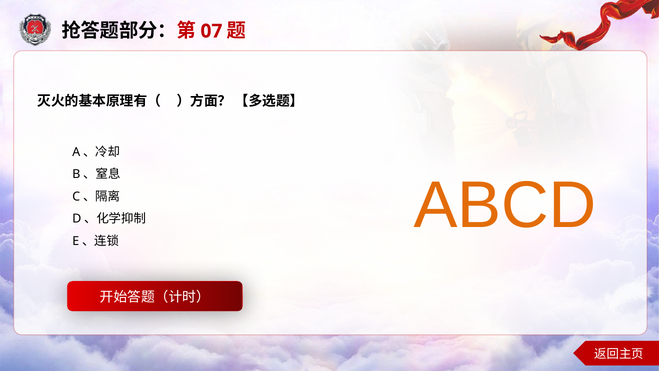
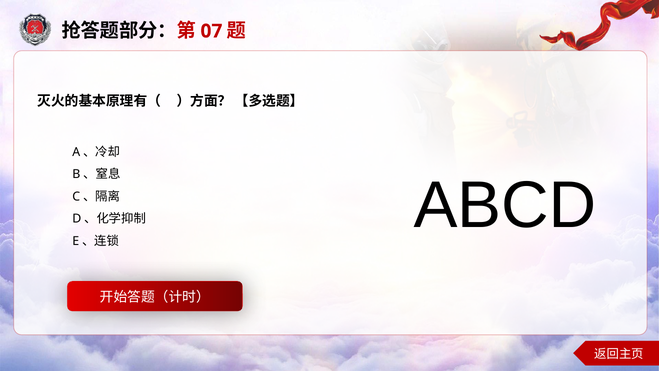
ABCD colour: orange -> black (505, 206)
